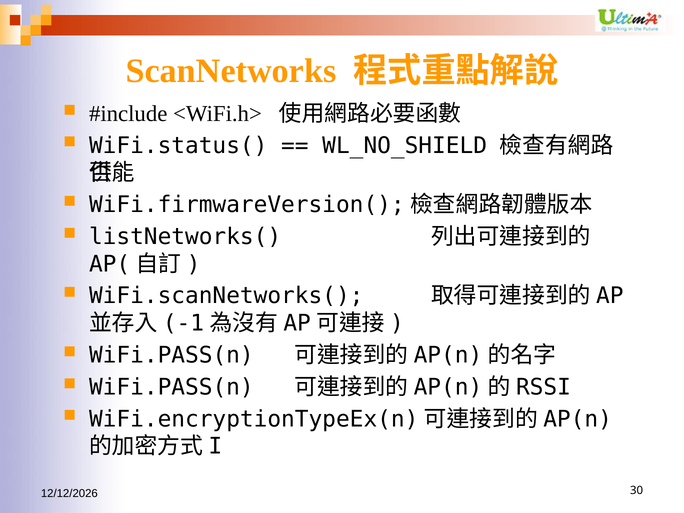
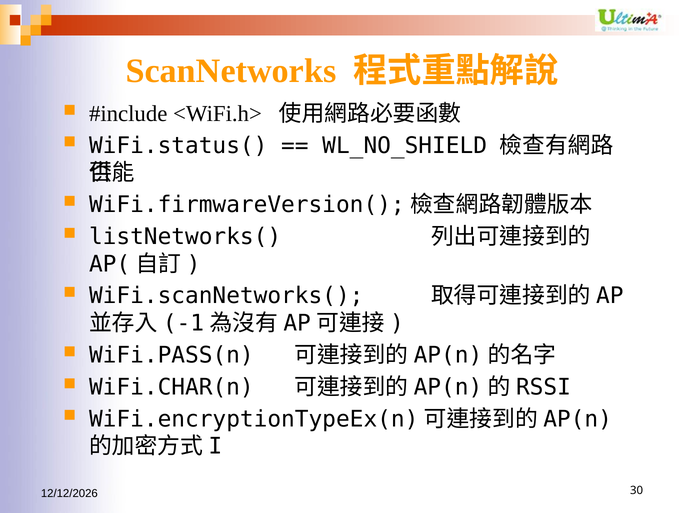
WiFi.PASS(n: WiFi.PASS(n -> WiFi.CHAR(n (171, 387)
